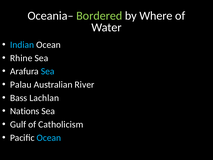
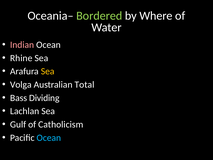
Indian colour: light blue -> pink (22, 45)
Sea colour: light blue -> yellow (48, 71)
Palau: Palau -> Volga (21, 84)
River: River -> Total (85, 84)
Lachlan: Lachlan -> Dividing (44, 98)
Nations: Nations -> Lachlan (25, 111)
